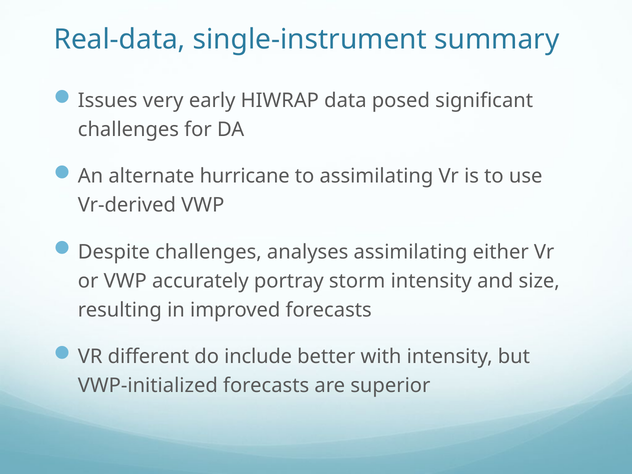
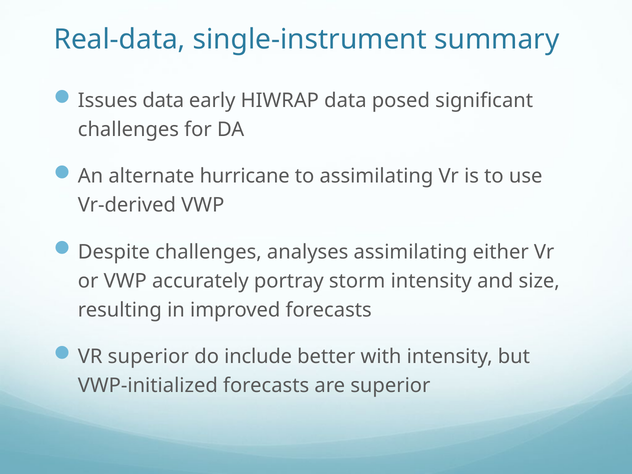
Issues very: very -> data (163, 101)
VR different: different -> superior (148, 357)
